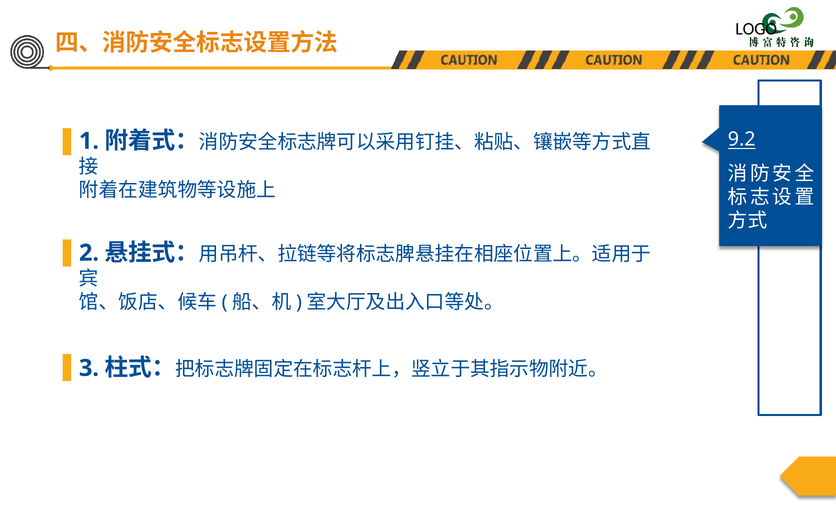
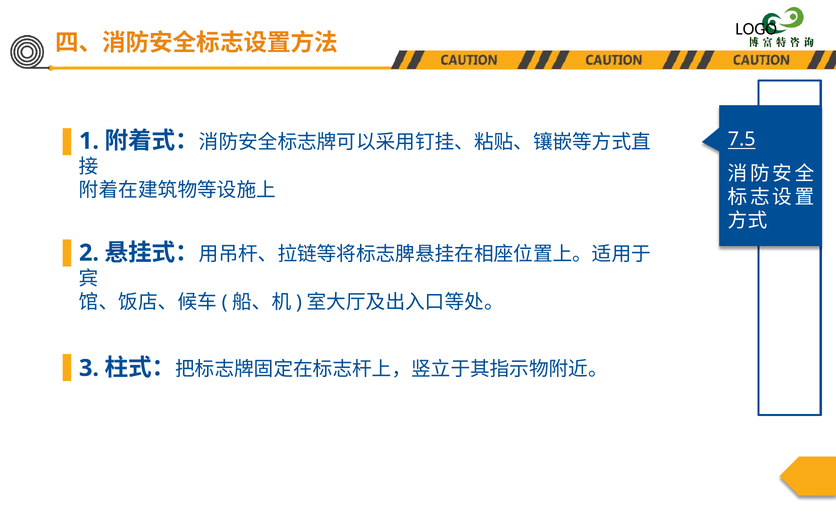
9.2: 9.2 -> 7.5 (742, 139)
